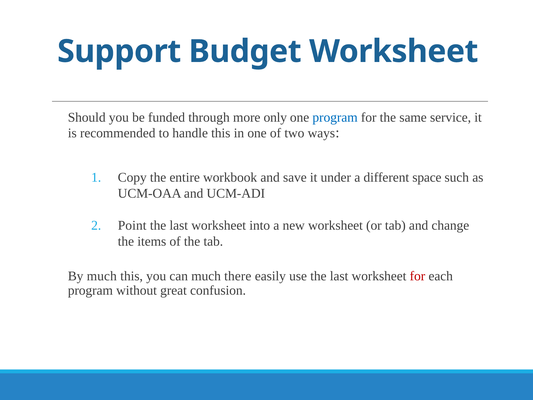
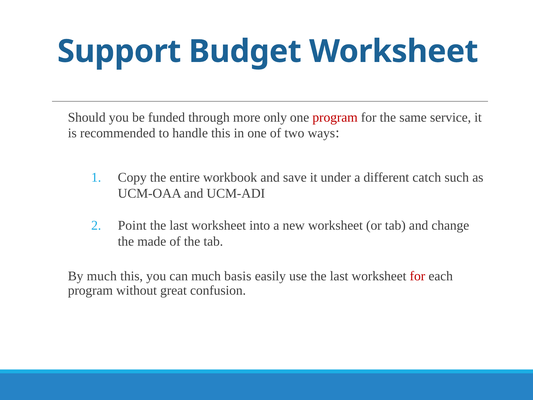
program colour: blue -> red (335, 117)
space: space -> catch (427, 177)
items: items -> made (152, 241)
there: there -> basis (238, 276)
